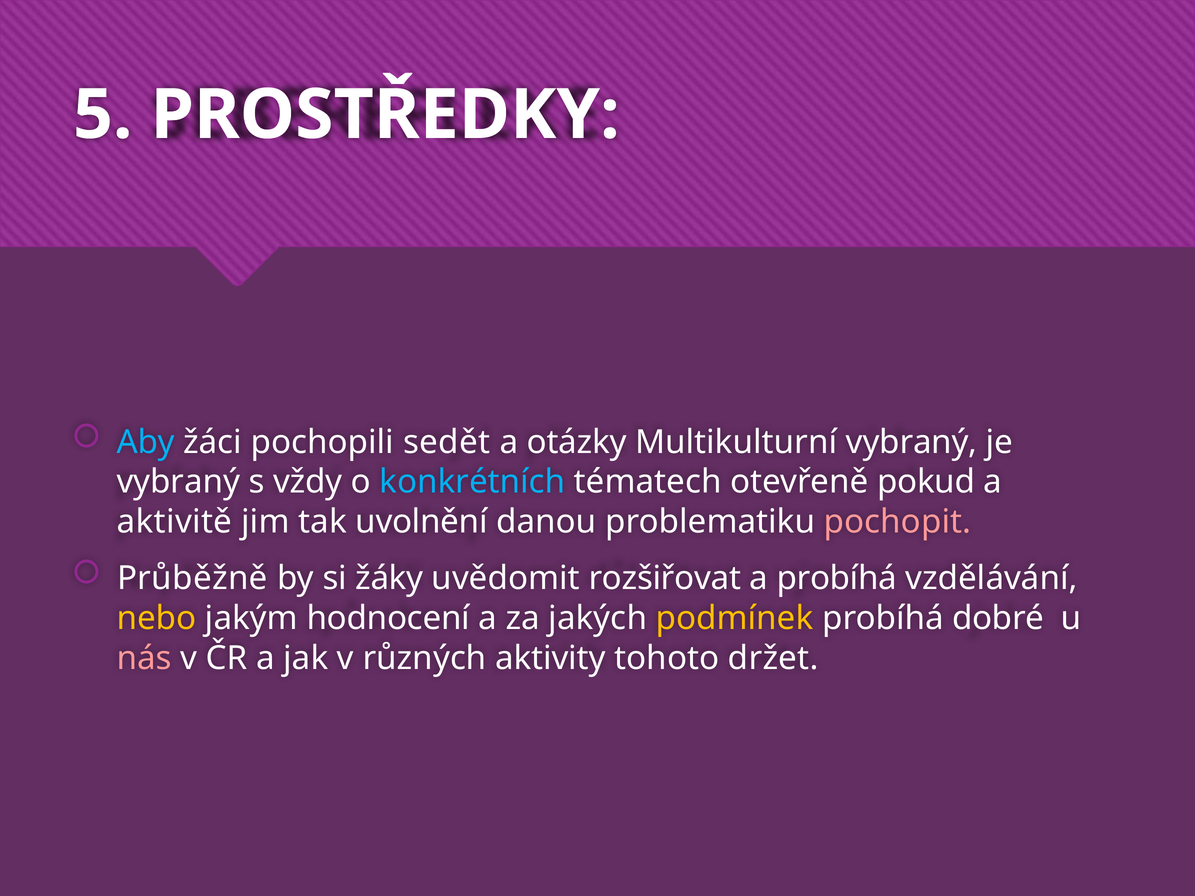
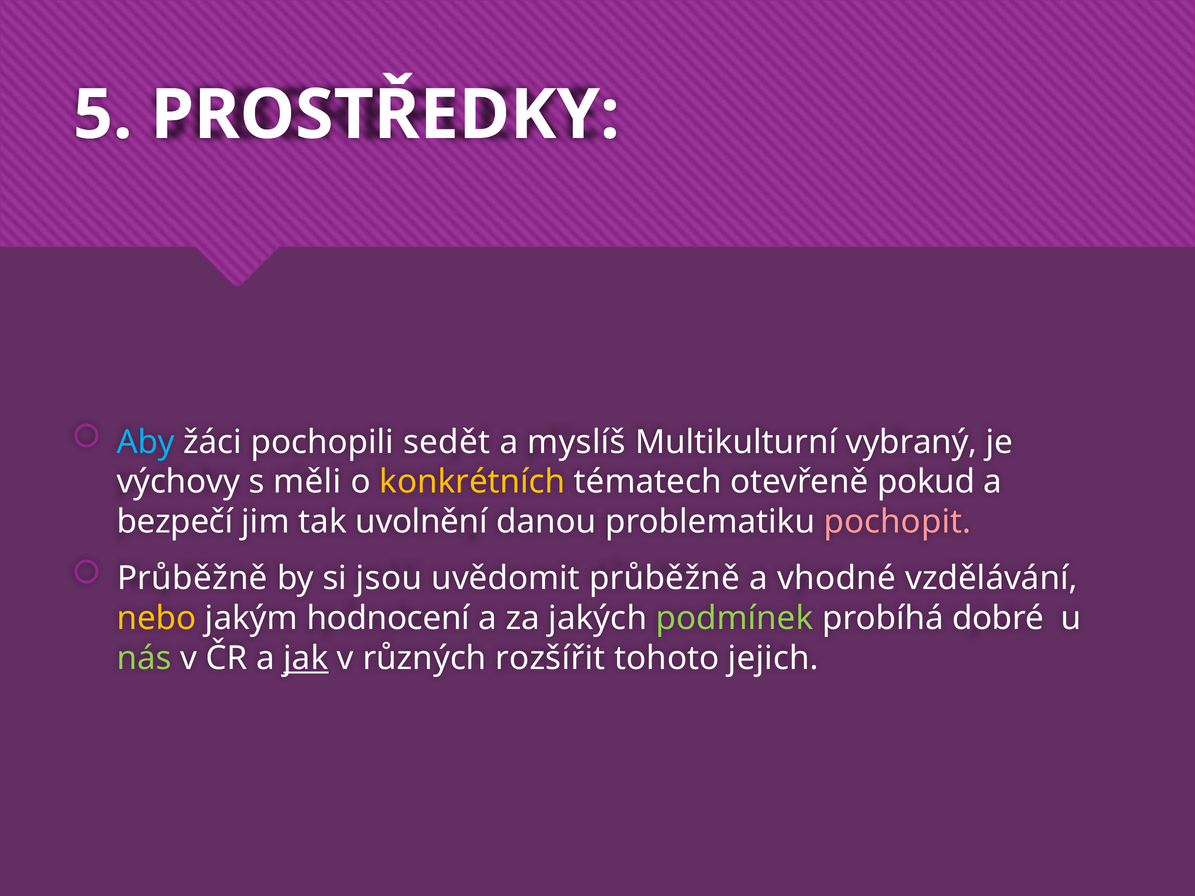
otázky: otázky -> myslíš (576, 442)
vybraný: vybraný -> výchovy (178, 482)
vždy: vždy -> měli (307, 482)
konkrétních colour: light blue -> yellow (472, 482)
aktivitě: aktivitě -> bezpečí (175, 522)
žáky: žáky -> jsou (389, 579)
uvědomit rozšiřovat: rozšiřovat -> průběžně (665, 579)
a probíhá: probíhá -> vhodné (836, 579)
podmínek colour: yellow -> light green (734, 618)
nás colour: pink -> light green (144, 658)
jak underline: none -> present (306, 658)
aktivity: aktivity -> rozšířit (550, 658)
držet: držet -> jejich (773, 658)
